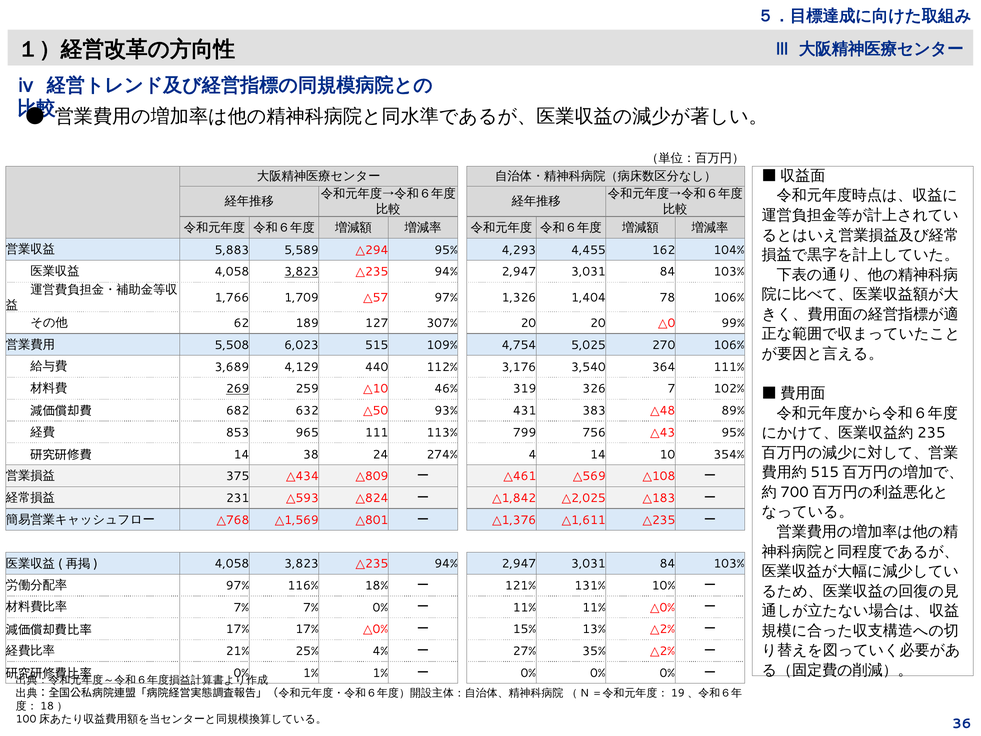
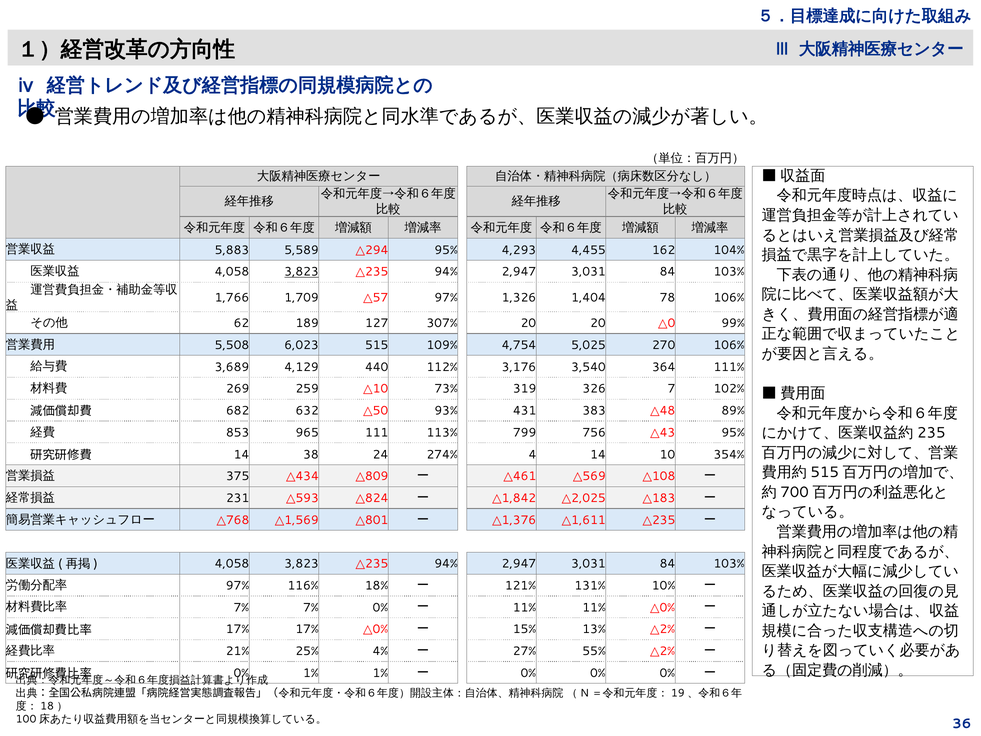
269 underline: present -> none (238, 389)
46%: 46% -> 73% (446, 389)
35%: 35% -> 55% (594, 651)
